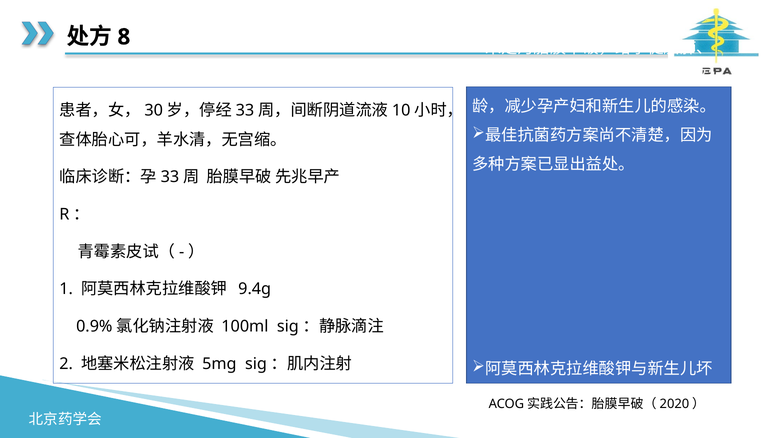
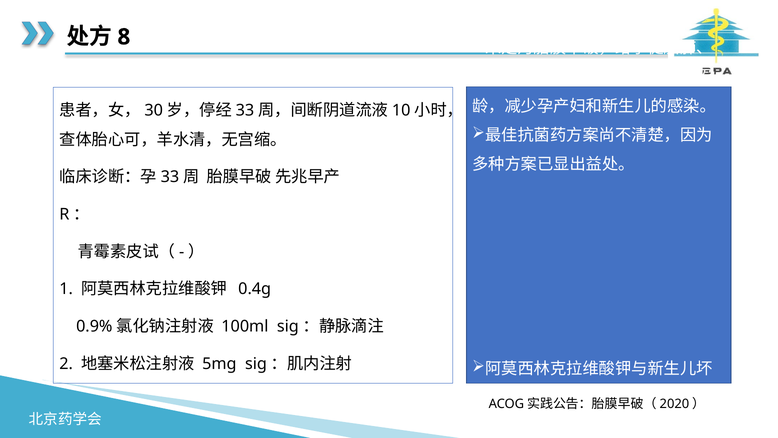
9.4g: 9.4g -> 0.4g (255, 289)
